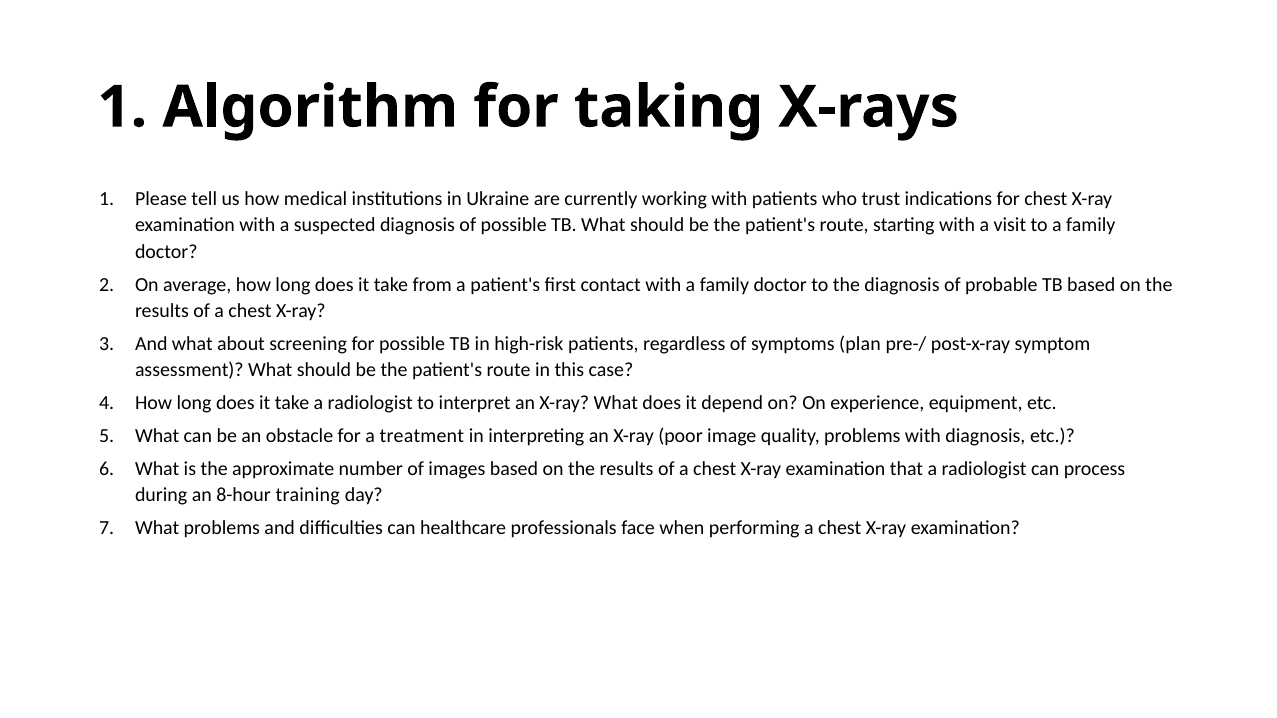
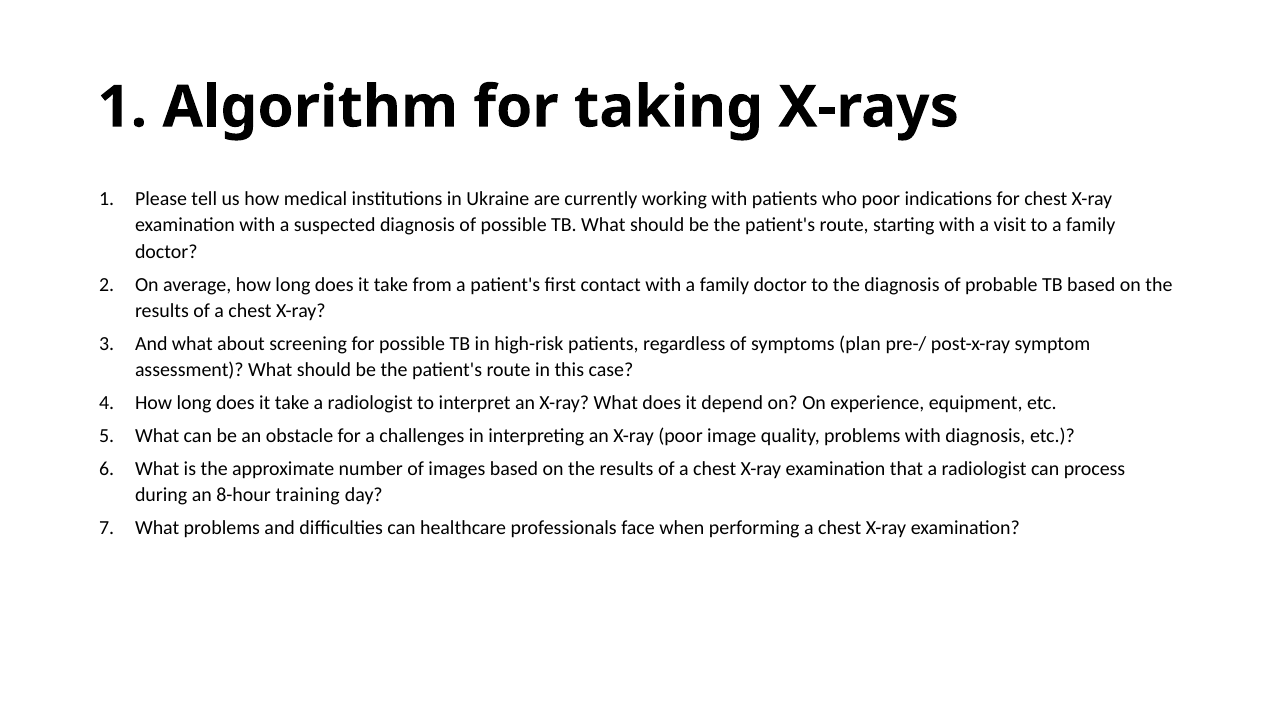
who trust: trust -> poor (881, 199)
treatment: treatment -> challenges (422, 436)
